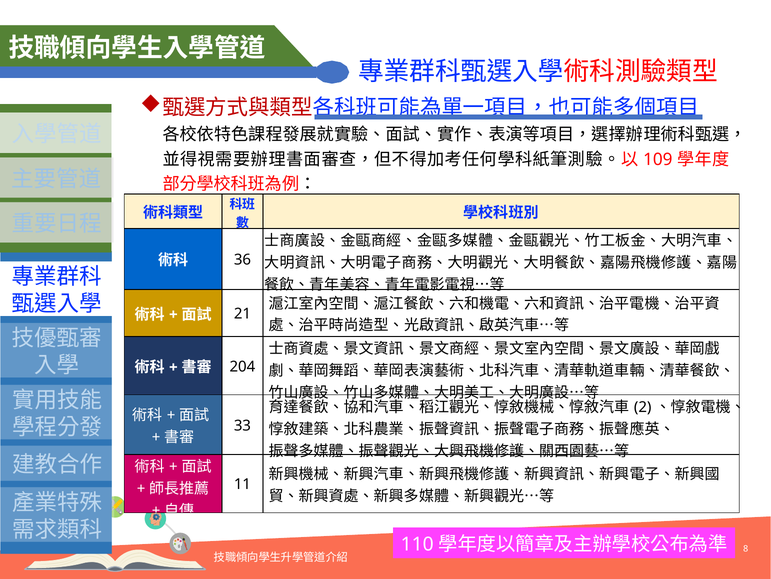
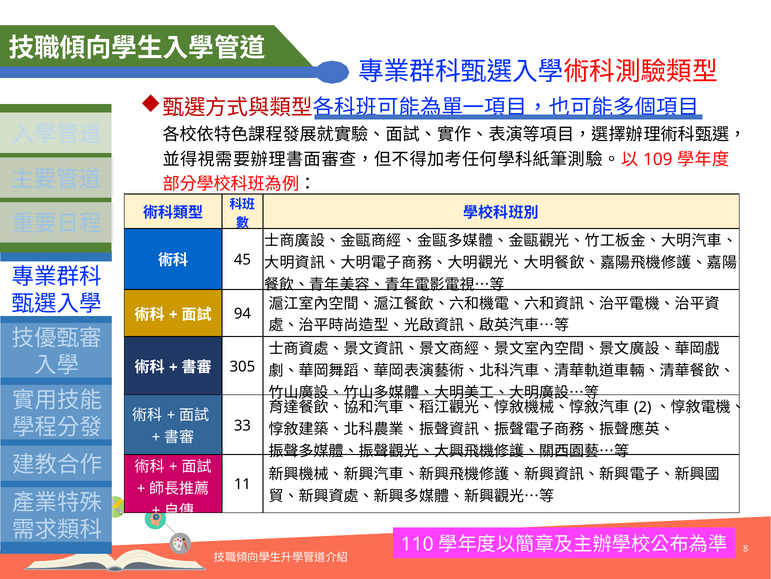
36: 36 -> 45 (242, 259)
21: 21 -> 94 (242, 313)
204: 204 -> 305 (242, 366)
